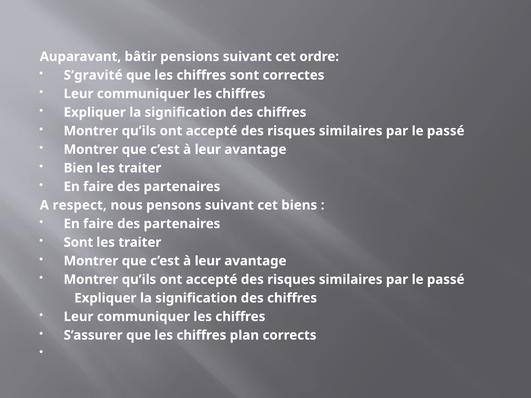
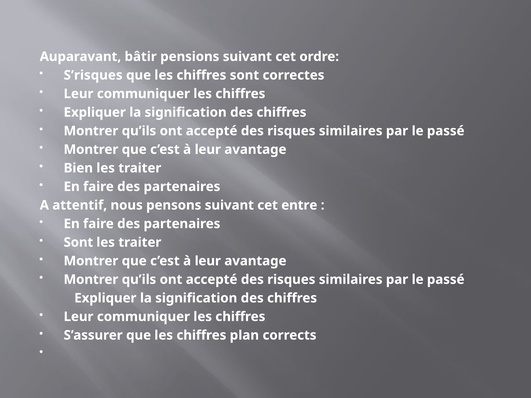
S’gravité: S’gravité -> S’risques (93, 75)
respect: respect -> attentif (80, 205)
biens: biens -> entre (299, 205)
